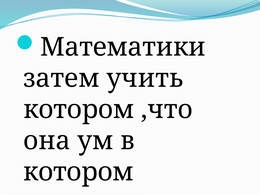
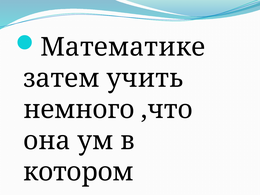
Математики: Математики -> Математике (123, 47)
котором: котором -> немного (79, 110)
